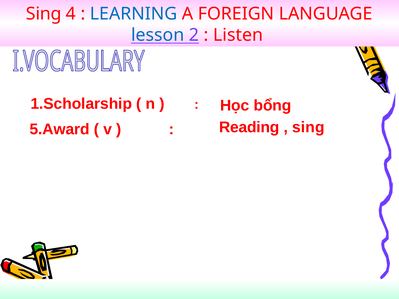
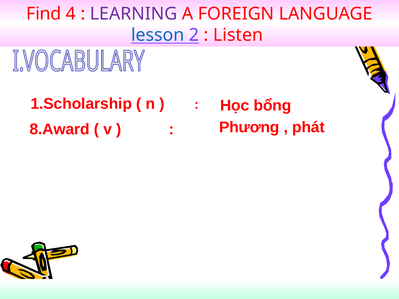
Sing: Sing -> Find (44, 14)
LEARNING colour: blue -> purple (134, 14)
Reading: Reading -> Phương (249, 127)
sing: sing -> phát (308, 127)
5.Award: 5.Award -> 8.Award (60, 129)
